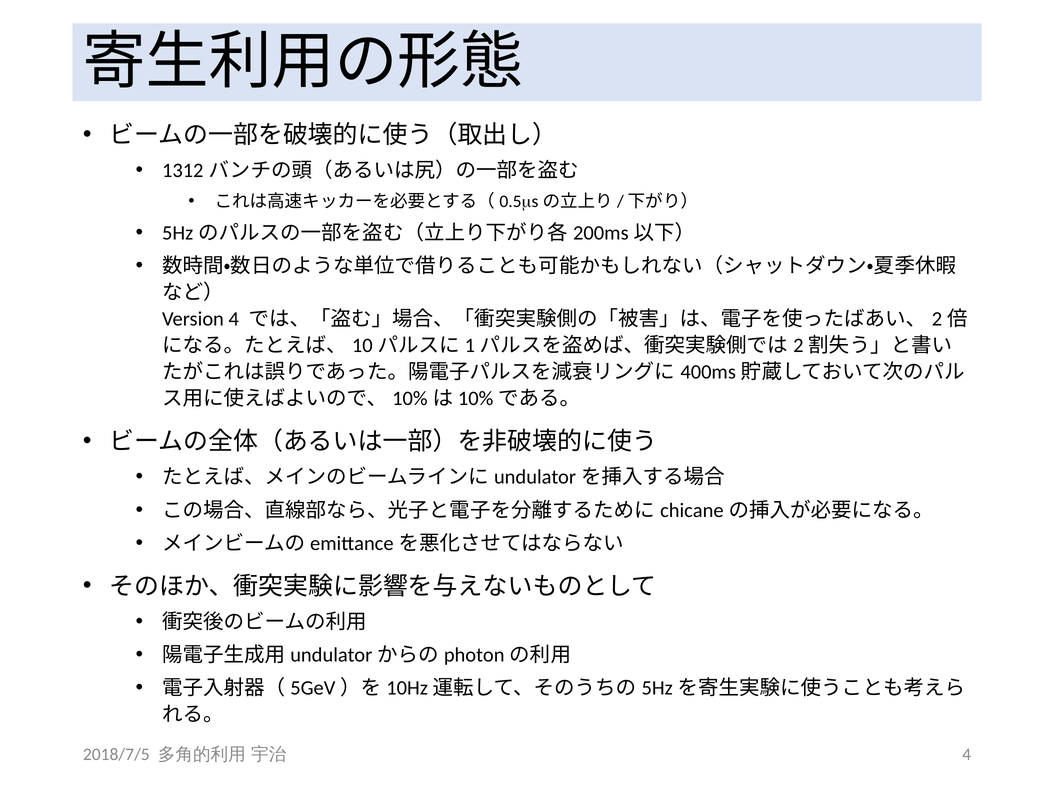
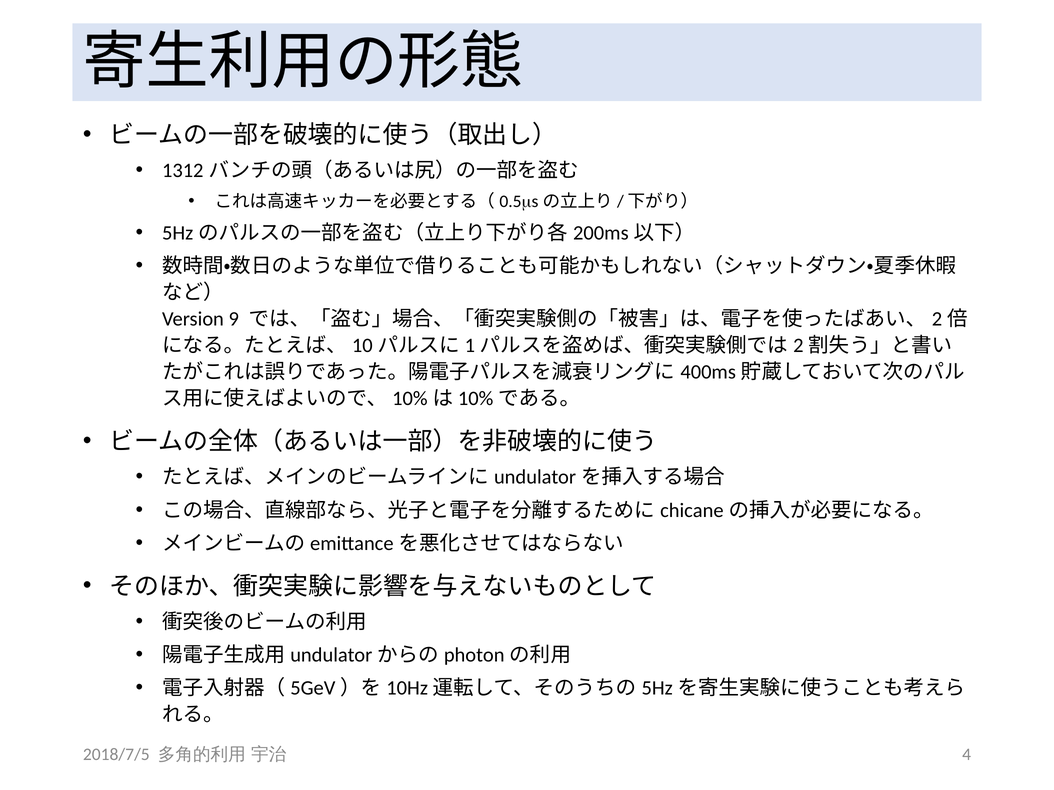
Version 4: 4 -> 9 (234, 319)
